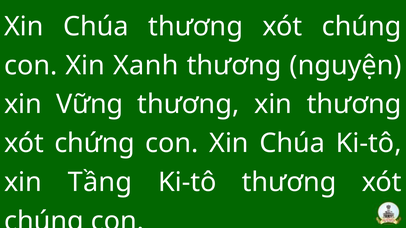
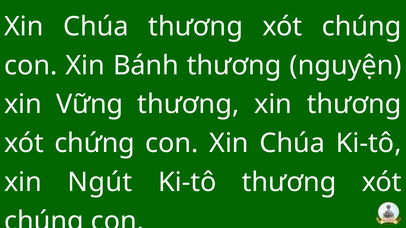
Xanh: Xanh -> Bánh (146, 66)
Tầng: Tầng -> Ngút (100, 183)
